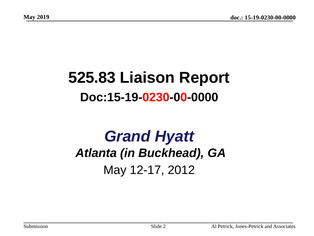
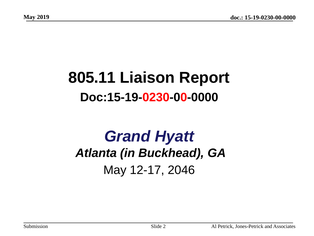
525.83: 525.83 -> 805.11 (92, 78)
2012: 2012 -> 2046 (181, 170)
